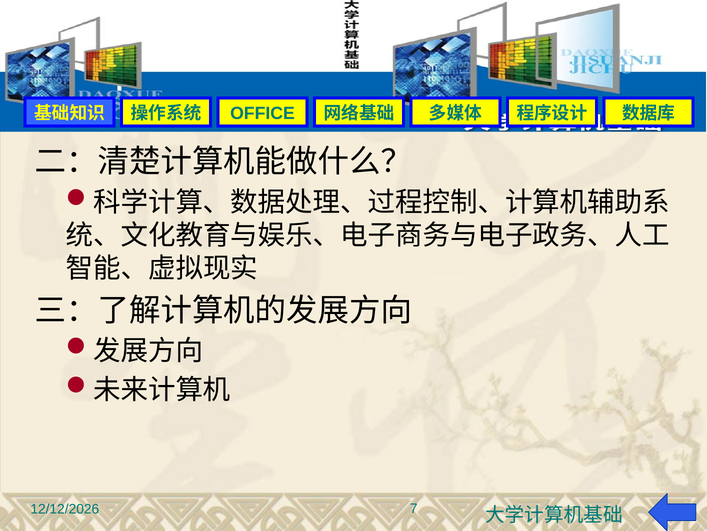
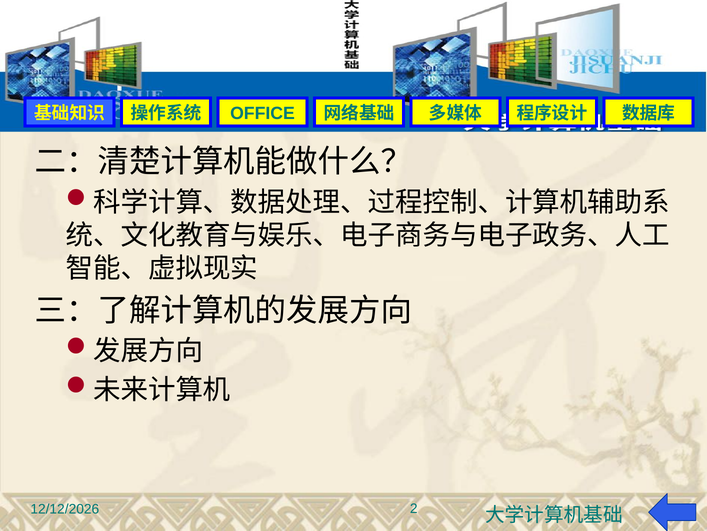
7: 7 -> 2 (414, 508)
